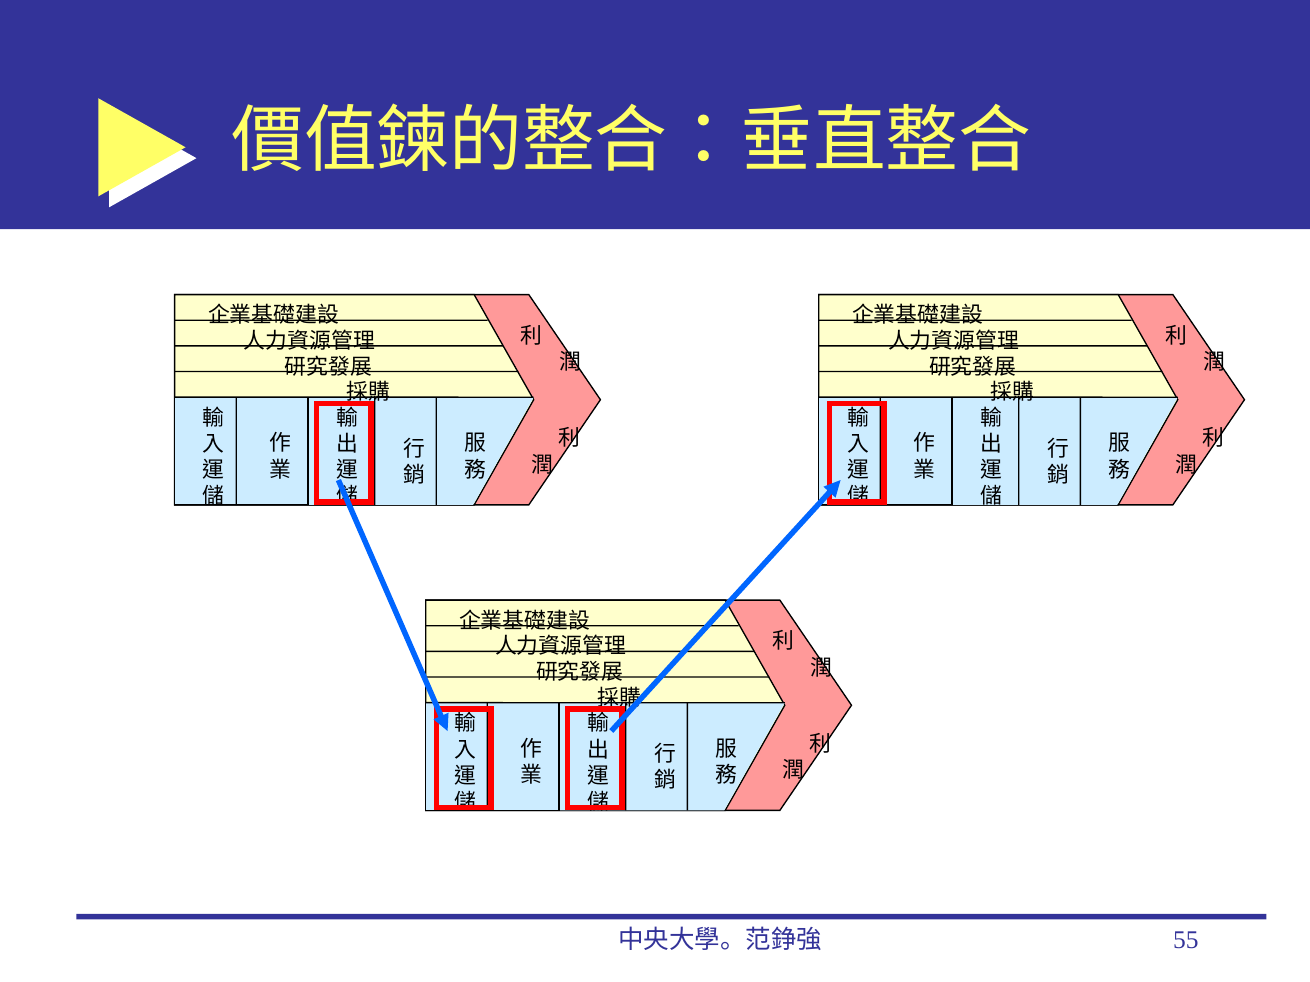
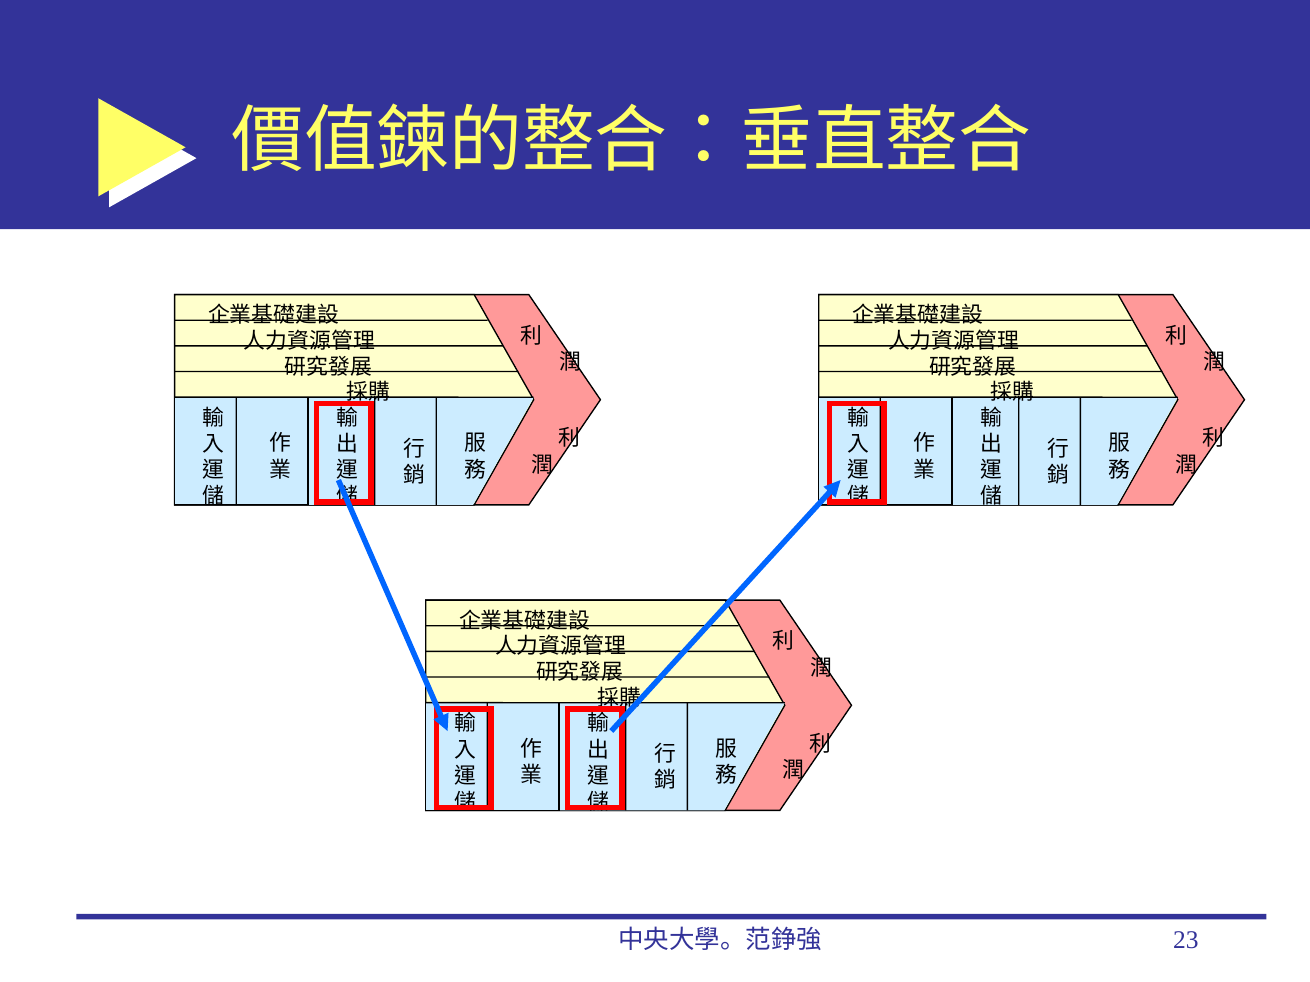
55: 55 -> 23 (1186, 941)
